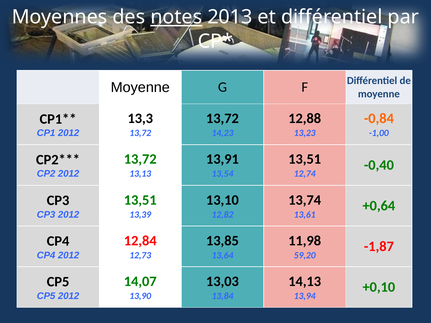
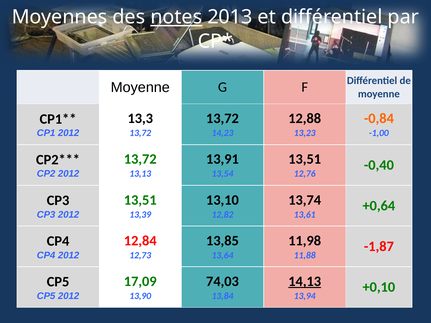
12,74: 12,74 -> 12,76 (305, 174)
59,20: 59,20 -> 11,88 (305, 255)
14,07: 14,07 -> 17,09 (140, 282)
13,03: 13,03 -> 74,03 (222, 282)
14,13 underline: none -> present (305, 282)
